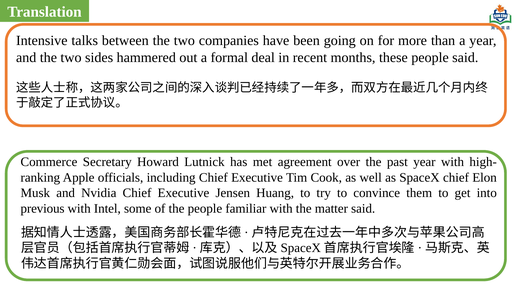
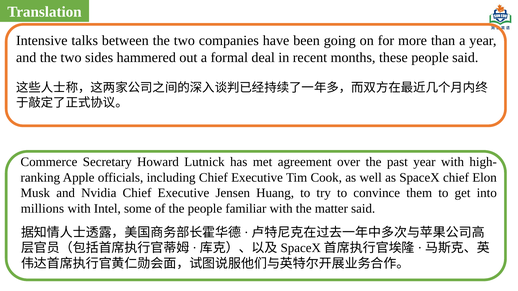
previous: previous -> millions (42, 209)
